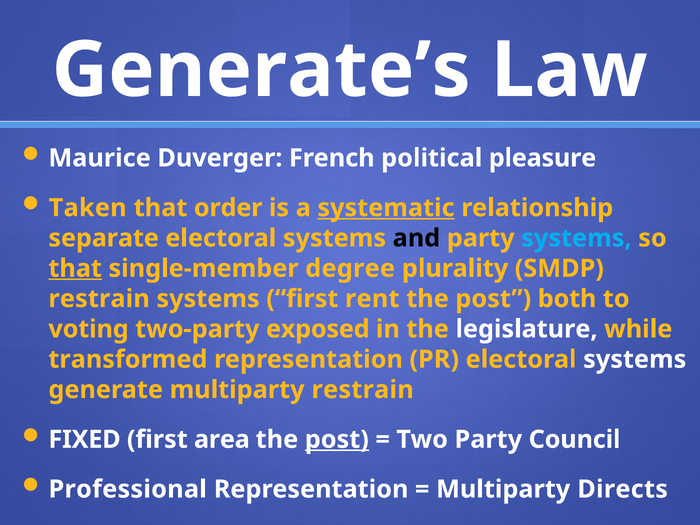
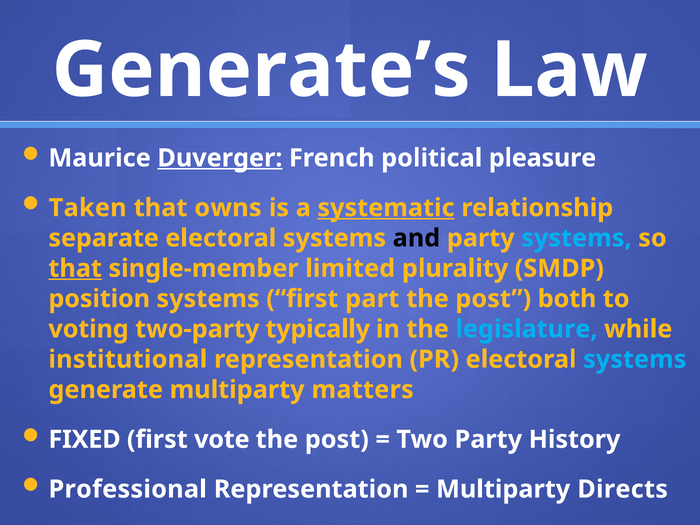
Duverger underline: none -> present (220, 158)
order: order -> owns (228, 208)
degree: degree -> limited (350, 268)
restrain: restrain -> position (99, 299)
rent: rent -> part (372, 299)
exposed: exposed -> typically (318, 329)
legislature colour: white -> light blue (527, 329)
transformed: transformed -> institutional (128, 359)
systems colour: white -> light blue (635, 359)
multiparty restrain: restrain -> matters (363, 390)
area: area -> vote (222, 439)
post underline: present -> none (337, 439)
Council: Council -> History (575, 439)
